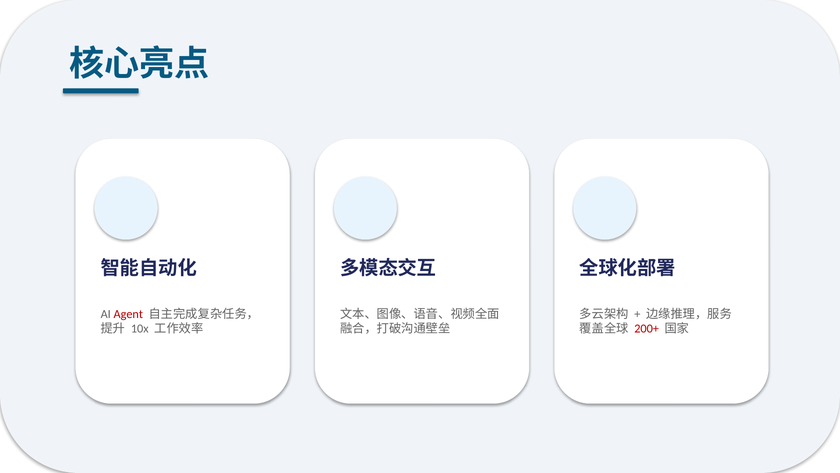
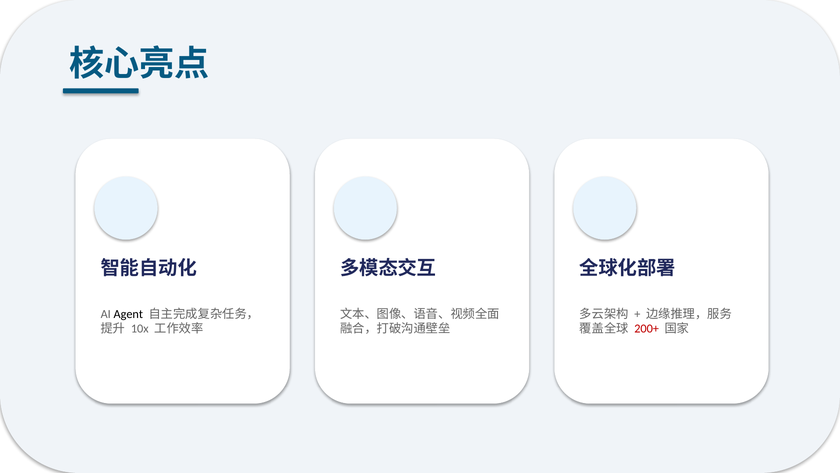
Agent colour: red -> black (128, 314)
